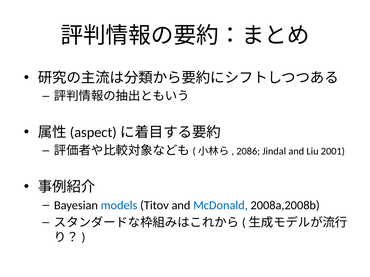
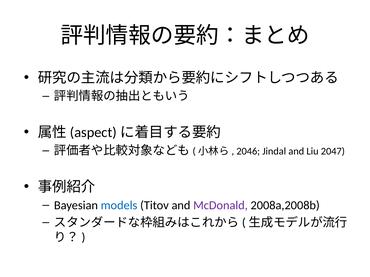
2086: 2086 -> 2046 (248, 152)
2001: 2001 -> 2047 (333, 152)
McDonald colour: blue -> purple (220, 206)
